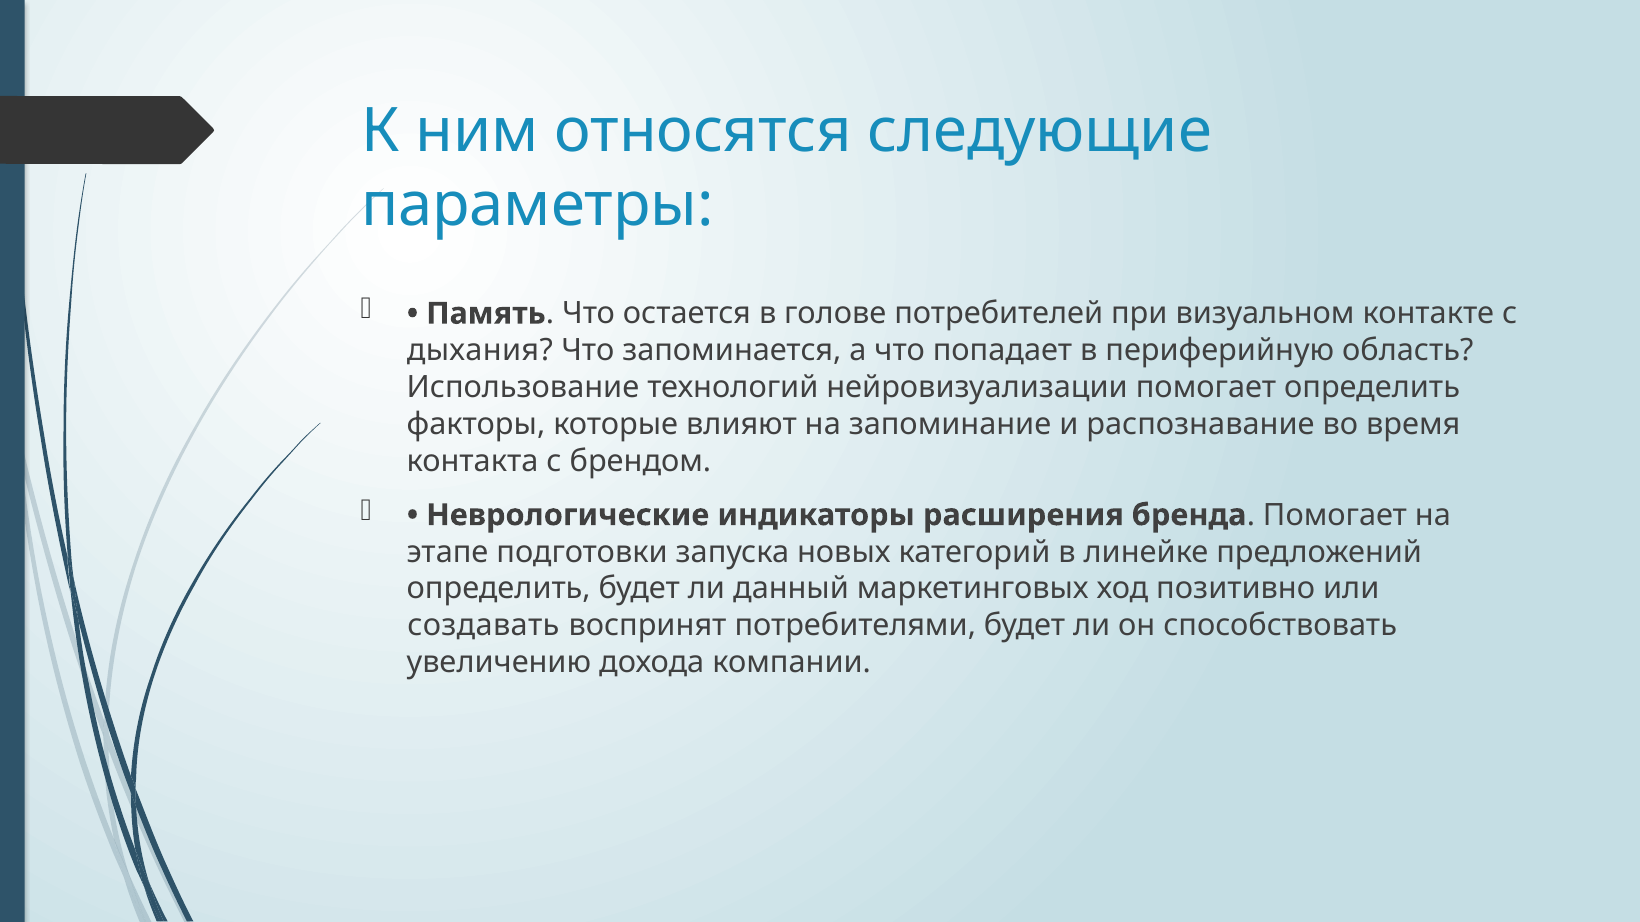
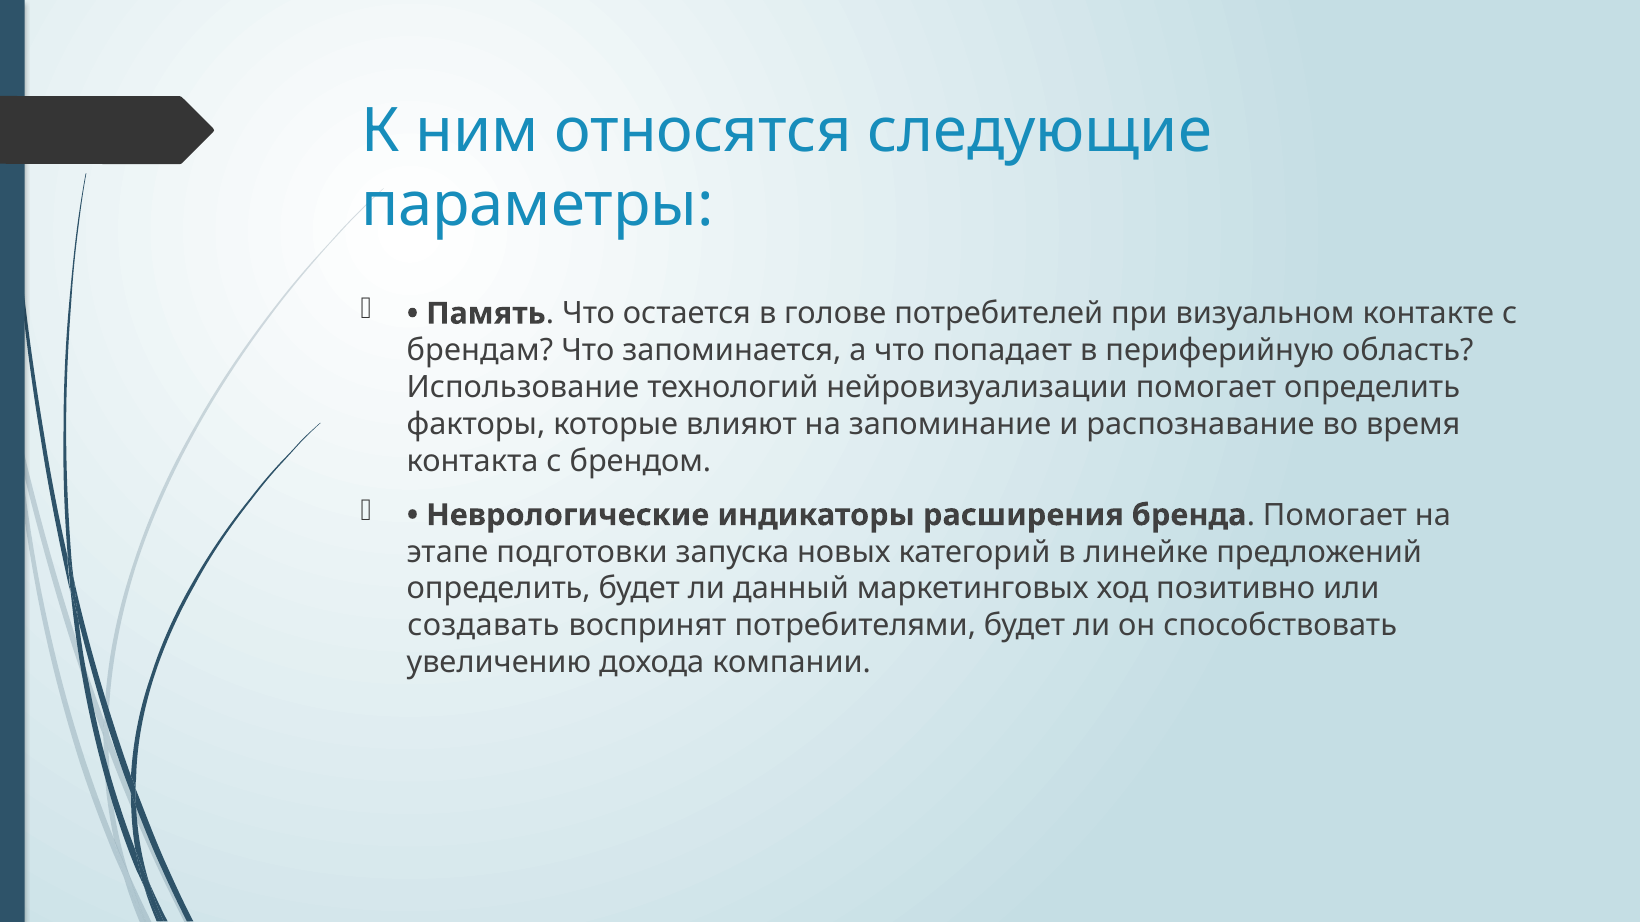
дыхания: дыхания -> брендам (480, 351)
